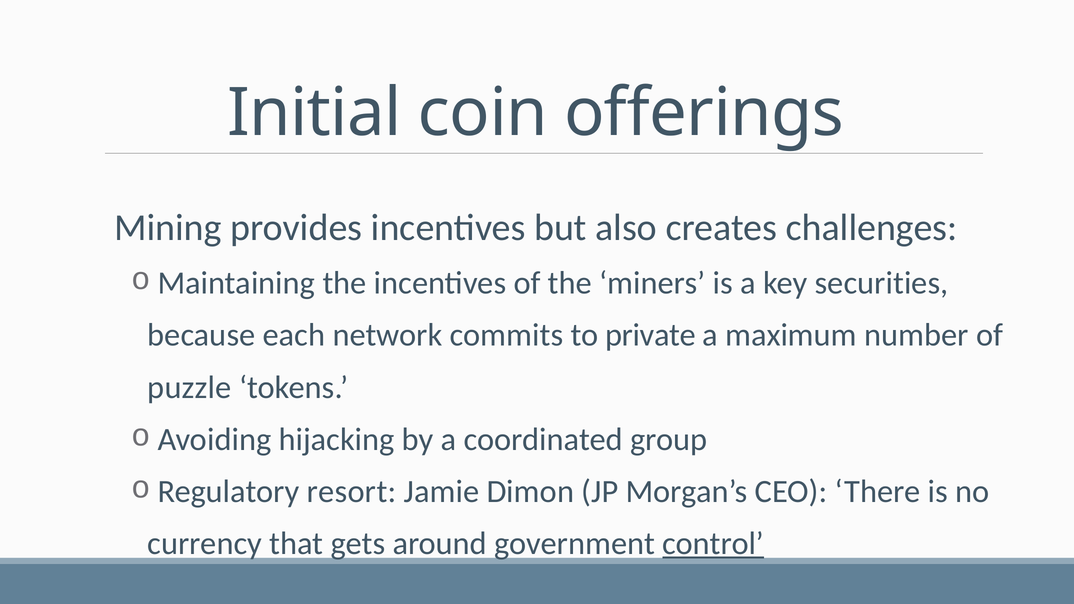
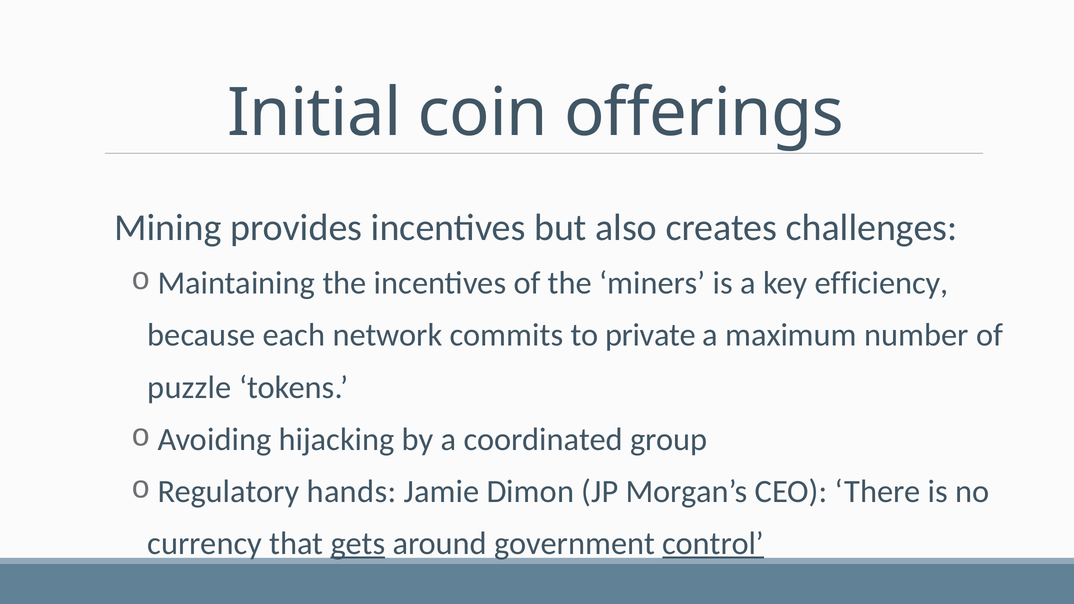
securities: securities -> efficiency (882, 283)
resort: resort -> hands (351, 492)
gets underline: none -> present (358, 544)
